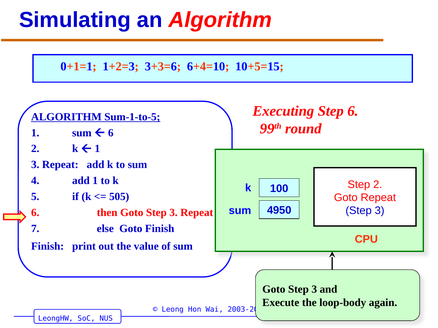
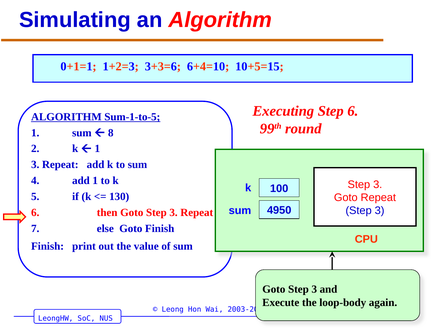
6: 6 -> 8 (111, 133)
100 Step 2: 2 -> 3 (378, 185)
505: 505 -> 130 (119, 197)
